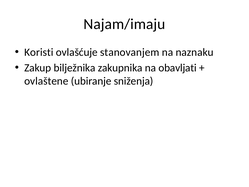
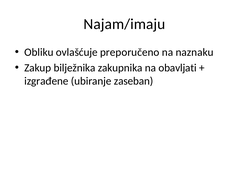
Koristi: Koristi -> Obliku (39, 52)
stanovanjem: stanovanjem -> preporučeno (130, 52)
ovlaštene: ovlaštene -> izgrađene (46, 81)
sniženja: sniženja -> zaseban (134, 81)
